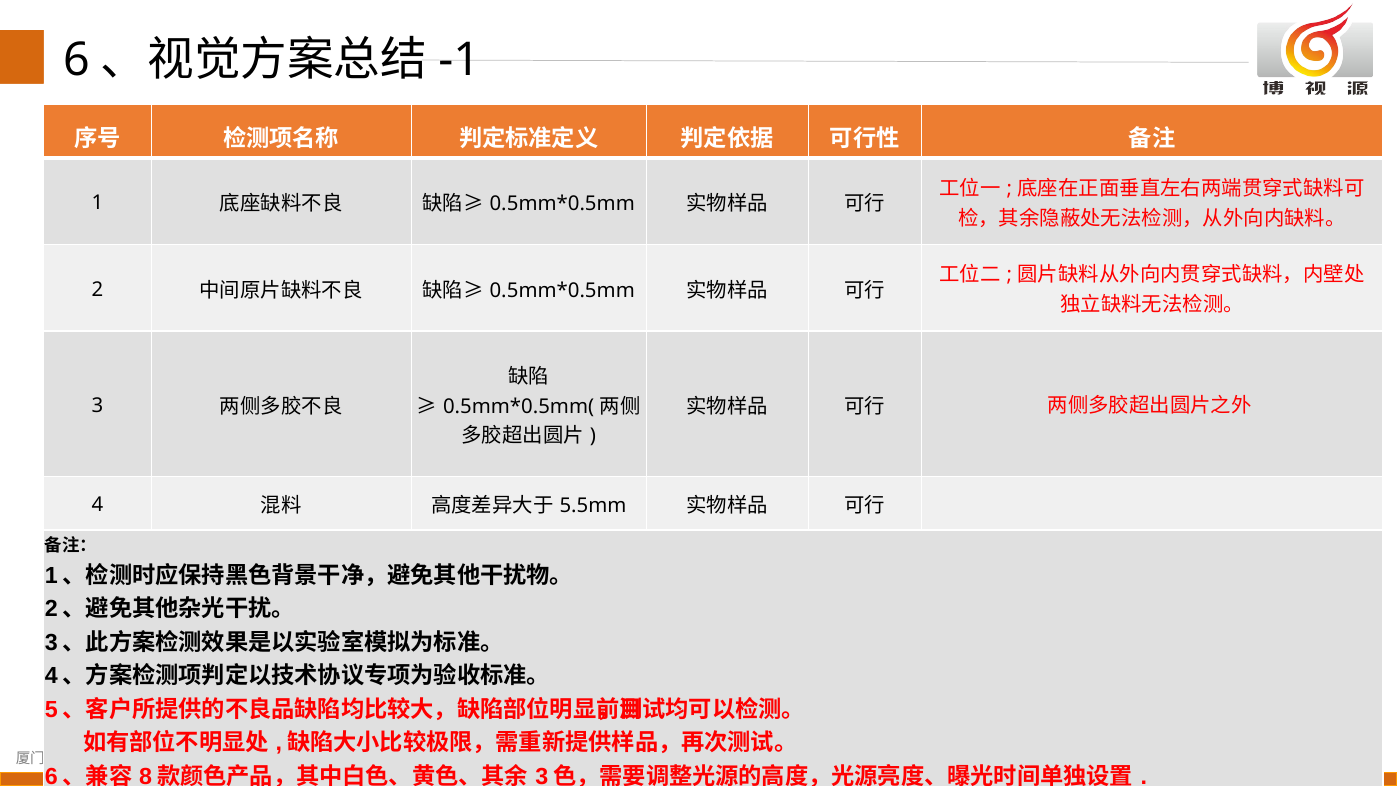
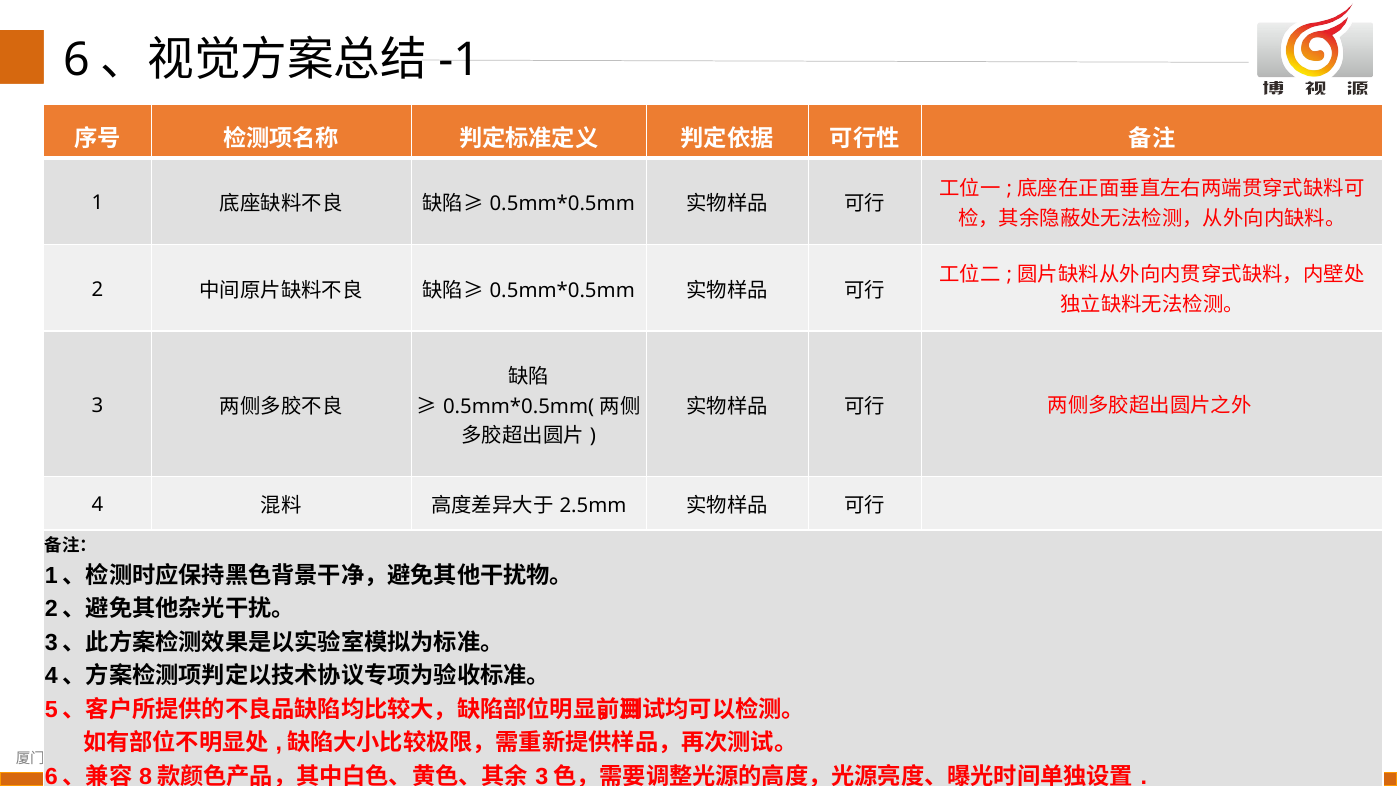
5.5mm: 5.5mm -> 2.5mm (593, 506)
